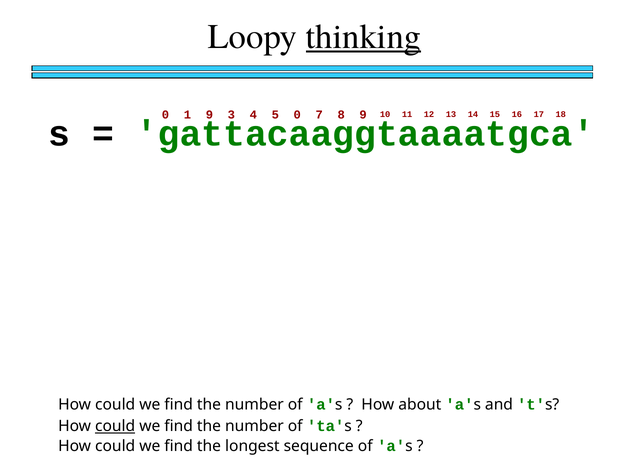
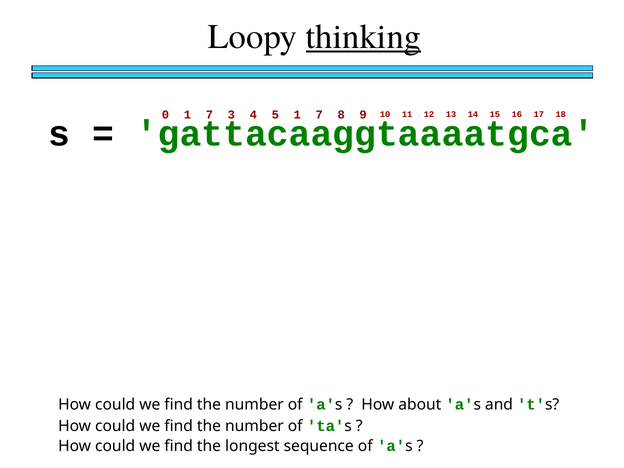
0 1 9: 9 -> 7 (209, 115)
5 0: 0 -> 1 (297, 115)
could underline: present -> none (115, 426)
